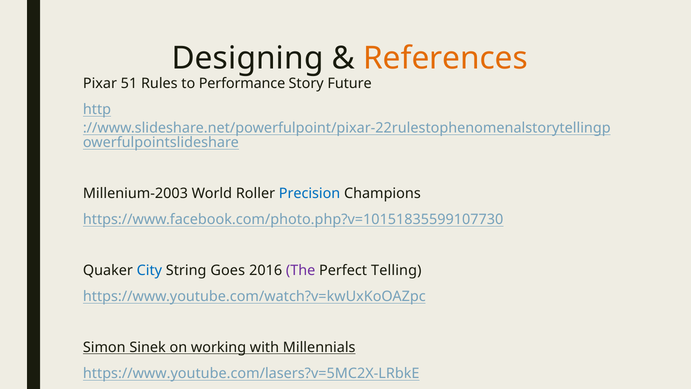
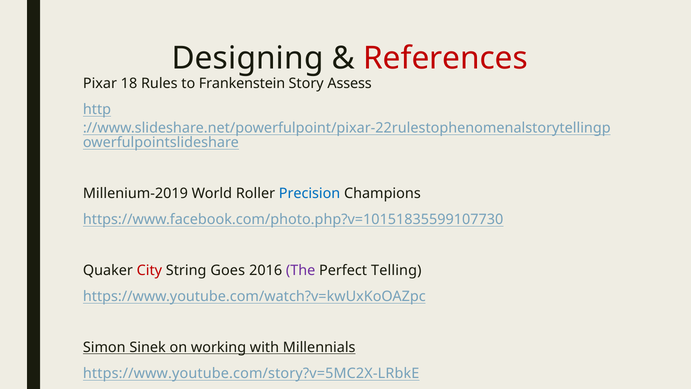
References colour: orange -> red (446, 58)
51: 51 -> 18 (129, 83)
Performance: Performance -> Frankenstein (242, 83)
Future: Future -> Assess (350, 83)
Millenium-2003: Millenium-2003 -> Millenium-2019 (135, 193)
City colour: blue -> red (149, 270)
https://www.youtube.com/lasers?v=5MC2X-LRbkE: https://www.youtube.com/lasers?v=5MC2X-LRbkE -> https://www.youtube.com/story?v=5MC2X-LRbkE (251, 373)
